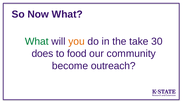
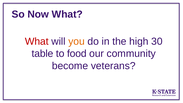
What colour: green -> red (37, 41)
take: take -> high (139, 41)
does: does -> table (42, 54)
outreach: outreach -> veterans (113, 66)
